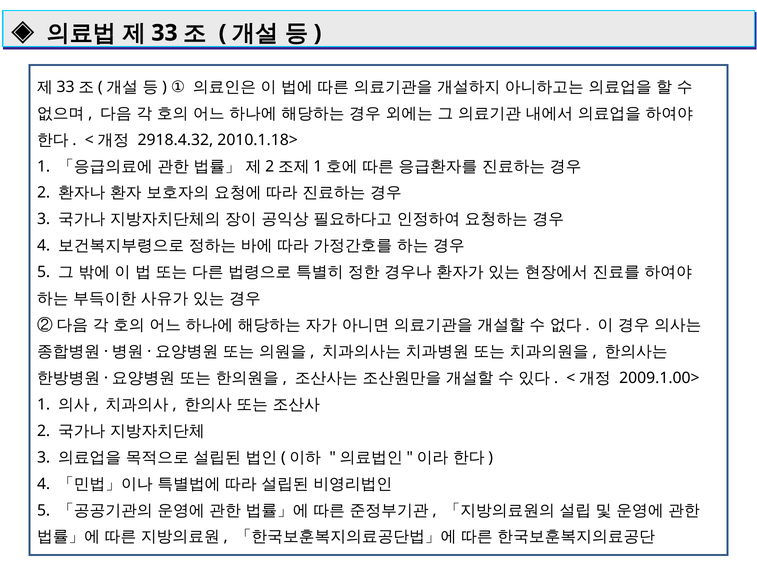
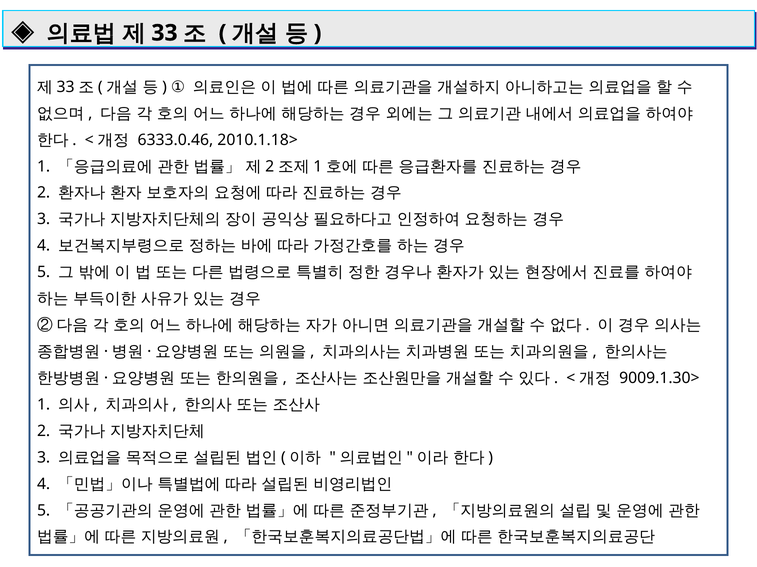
2918.4.32: 2918.4.32 -> 6333.0.46 (175, 140)
2009.1.00>: 2009.1.00> -> 9009.1.30> (659, 379)
